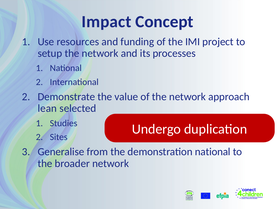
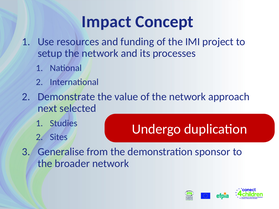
lean: lean -> next (47, 109)
demonstration national: national -> sponsor (213, 152)
